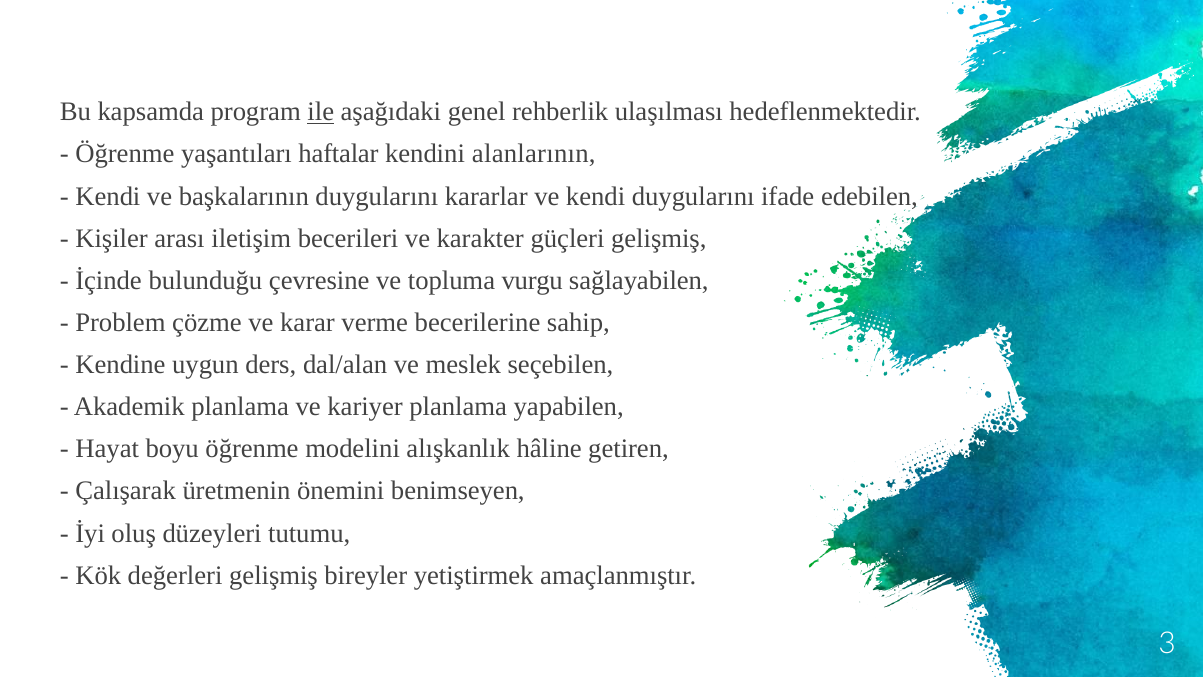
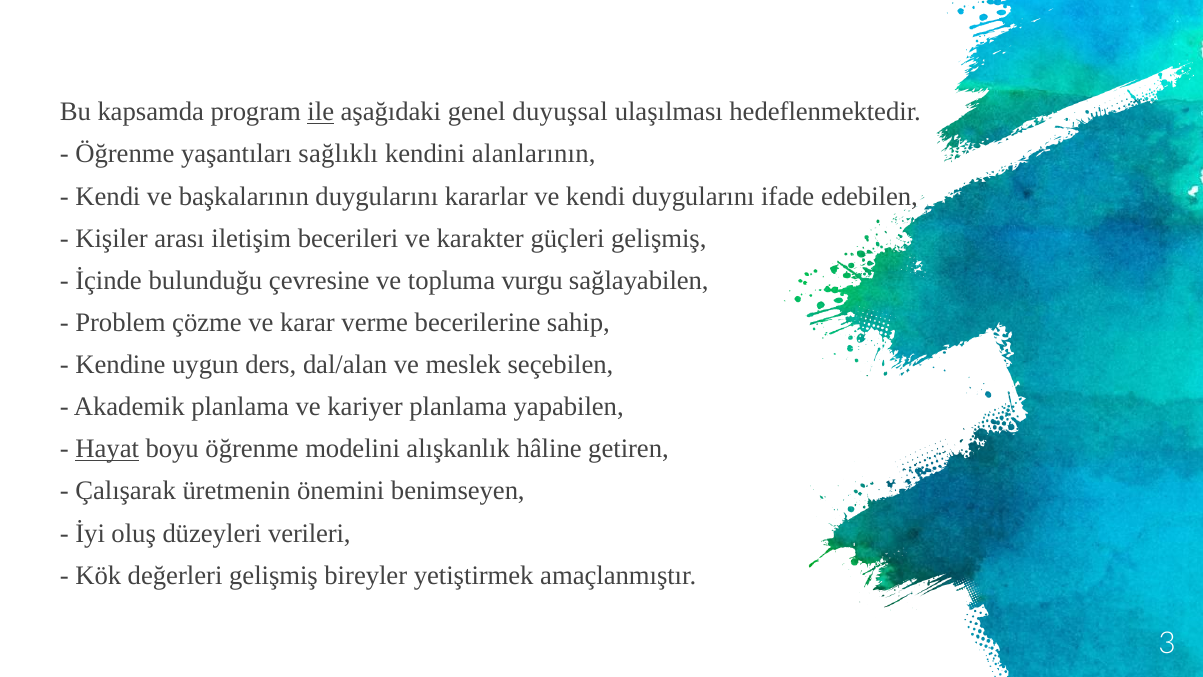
rehberlik: rehberlik -> duyuşsal (560, 112)
haftalar: haftalar -> sağlıklı (338, 154)
Hayat underline: none -> present (107, 449)
tutumu: tutumu -> verileri (309, 533)
